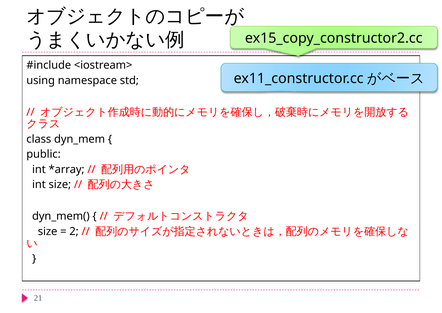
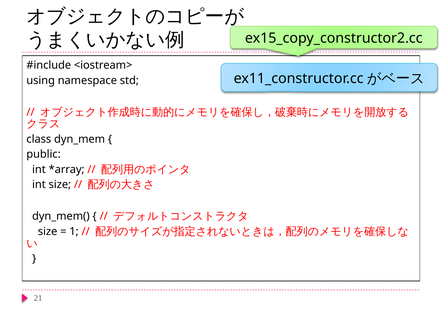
2: 2 -> 1 (74, 231)
